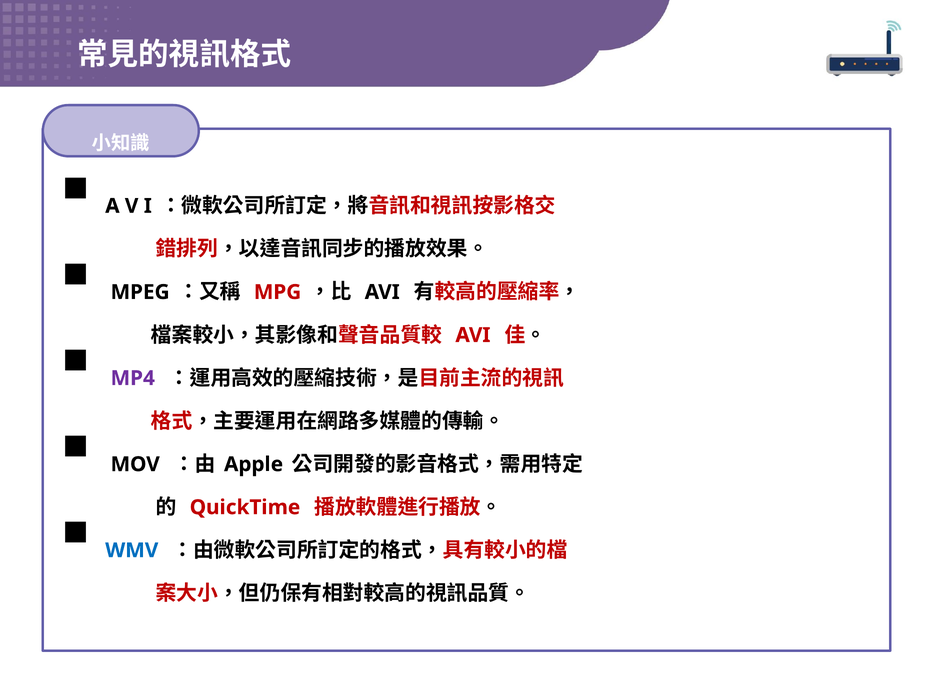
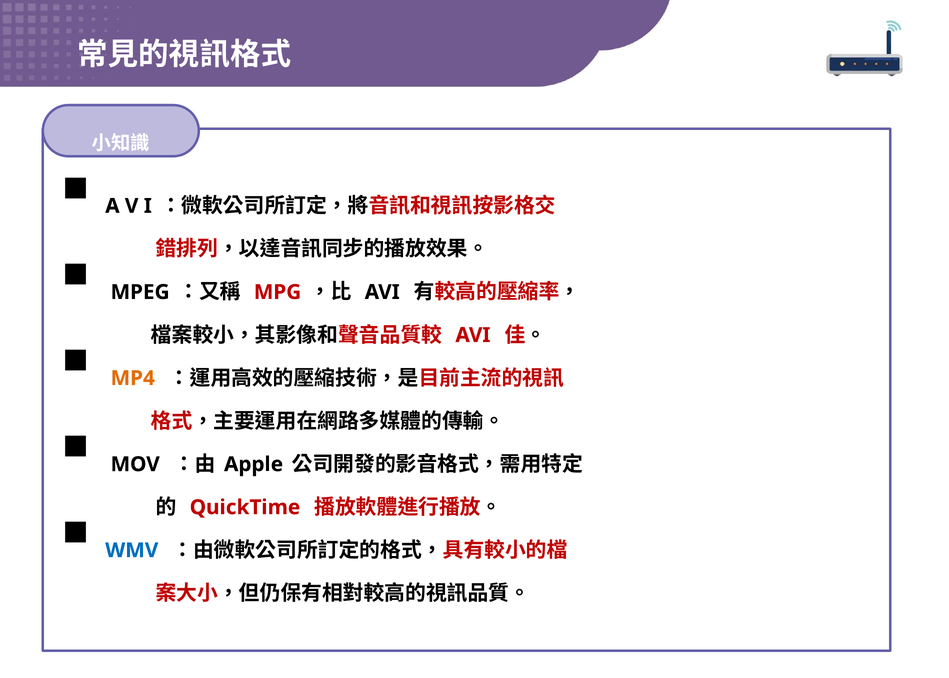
MP4 colour: purple -> orange (133, 378)
